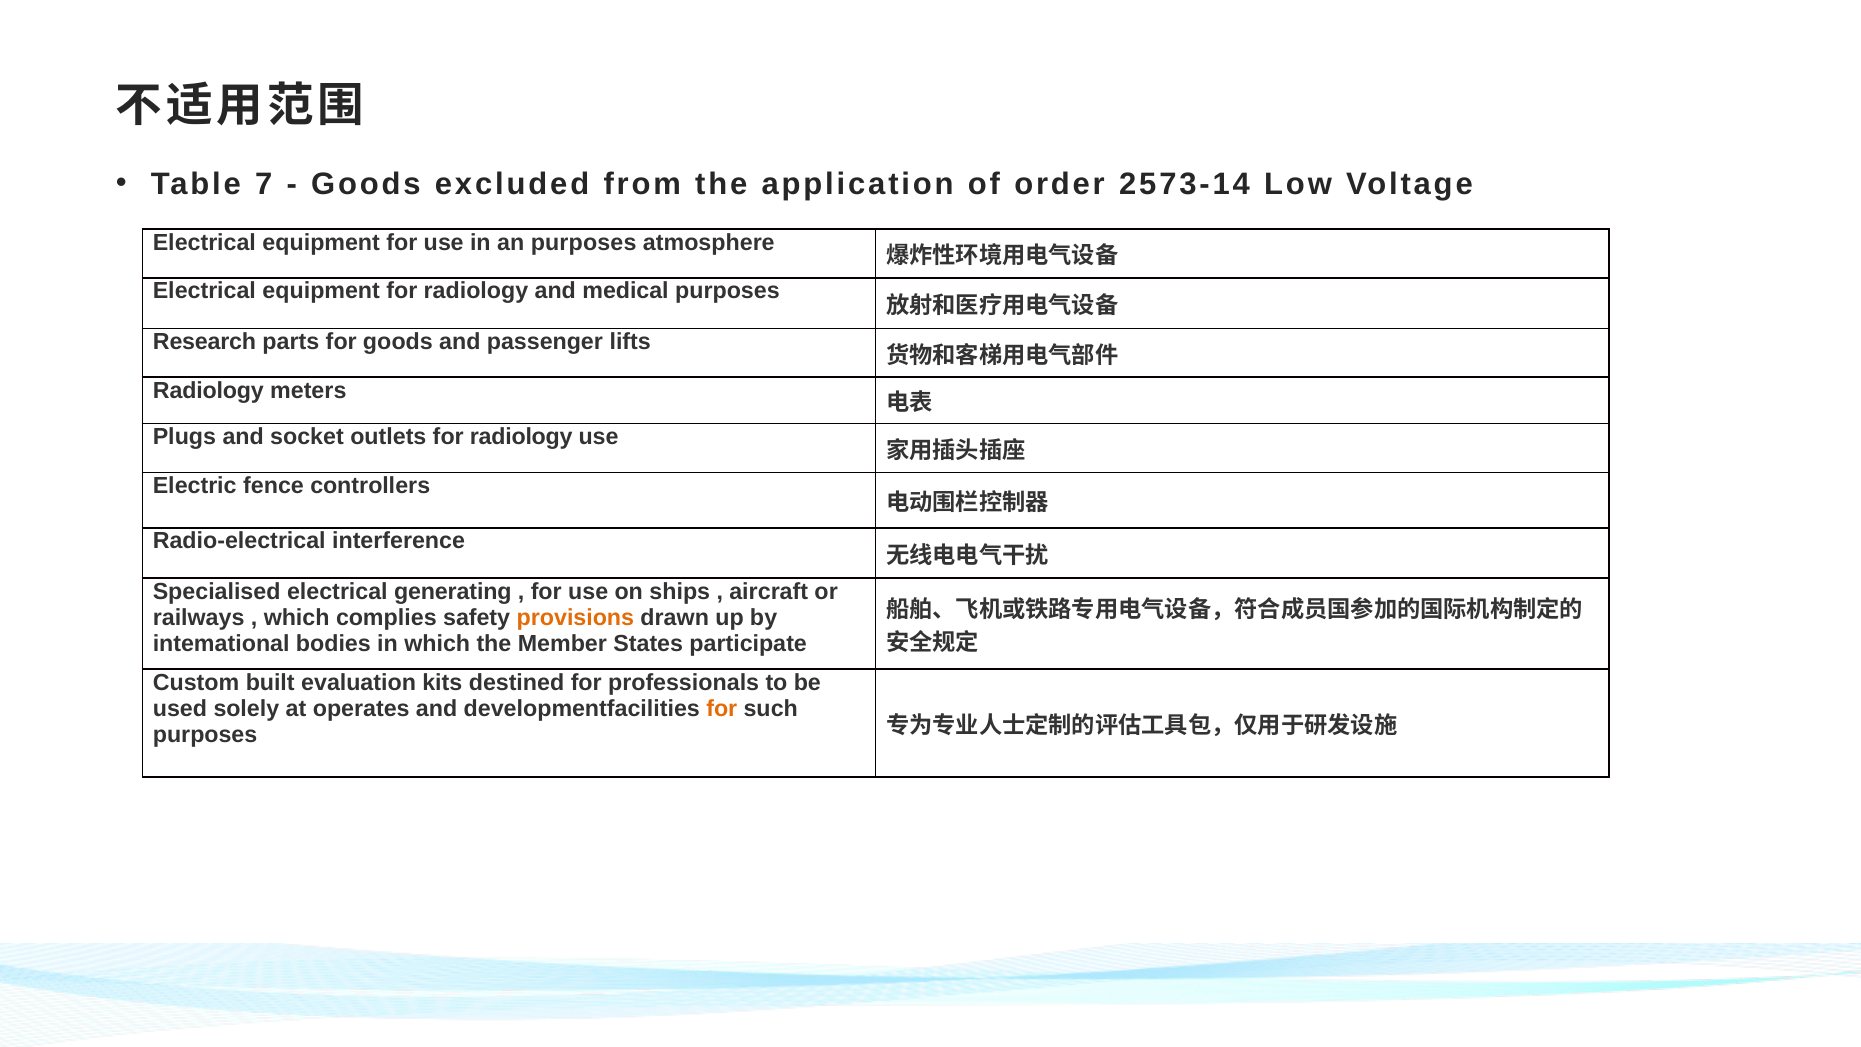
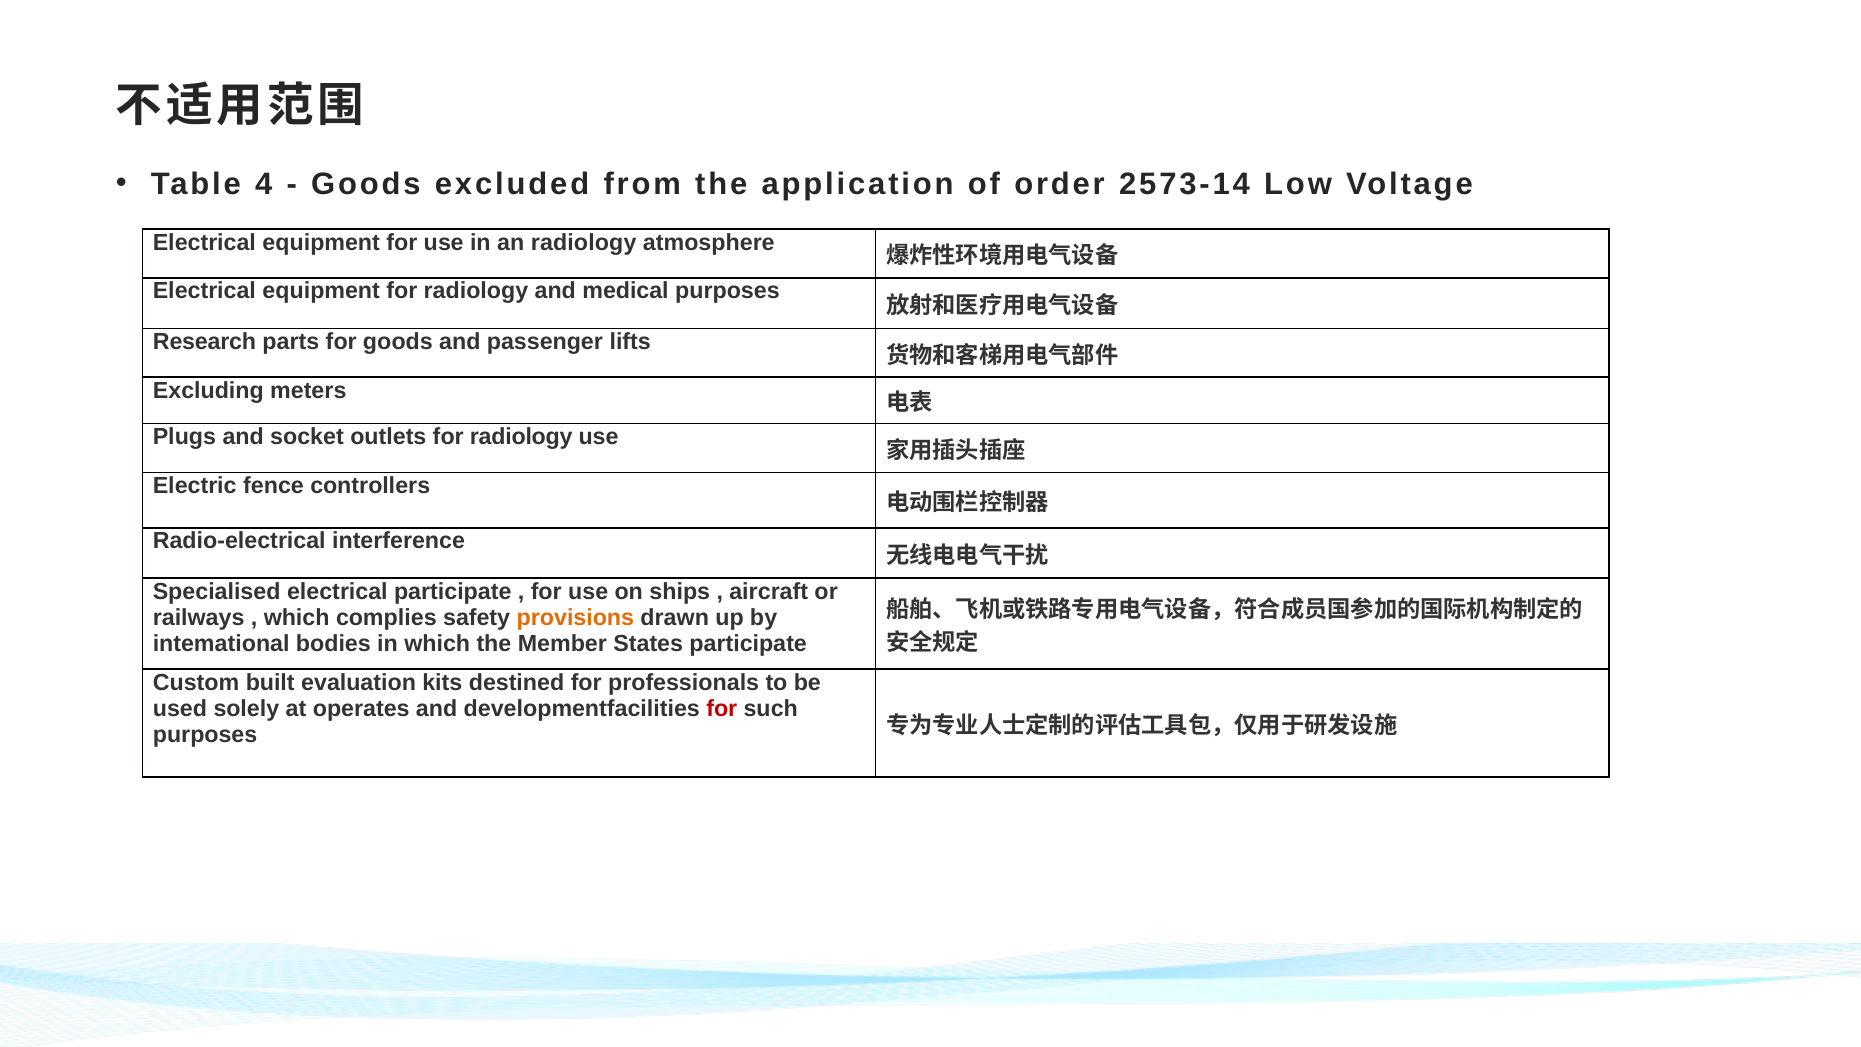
7: 7 -> 4 (264, 184)
an purposes: purposes -> radiology (584, 242)
Radiology: Radiology -> Excluding (208, 391)
electrical generating: generating -> participate (453, 592)
for colour: orange -> red (722, 709)
